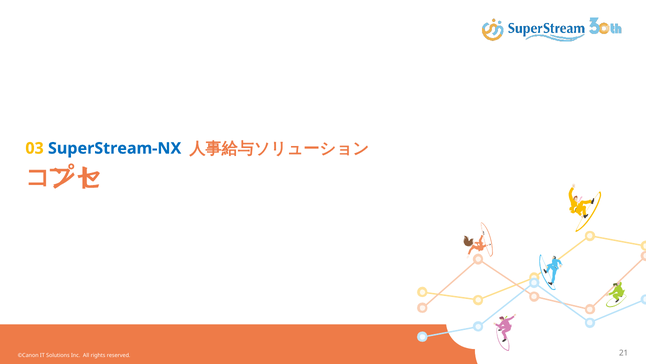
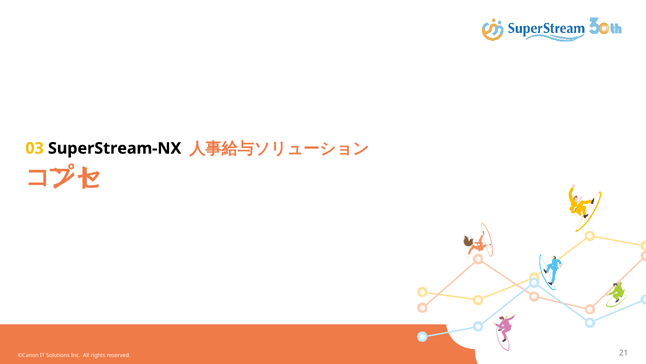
SuperStream-NX colour: blue -> black (115, 148)
